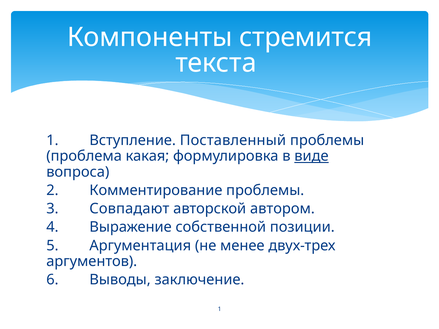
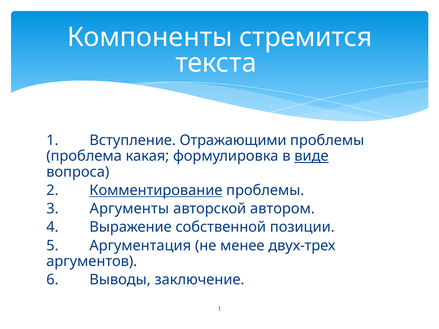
Поставленный: Поставленный -> Отражающими (233, 140)
Комментирование underline: none -> present (156, 190)
Совпадают: Совпадают -> Аргументы (129, 209)
